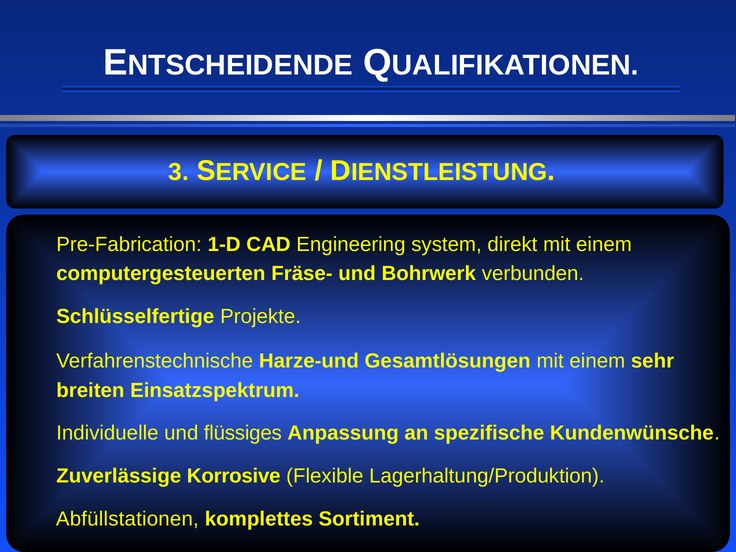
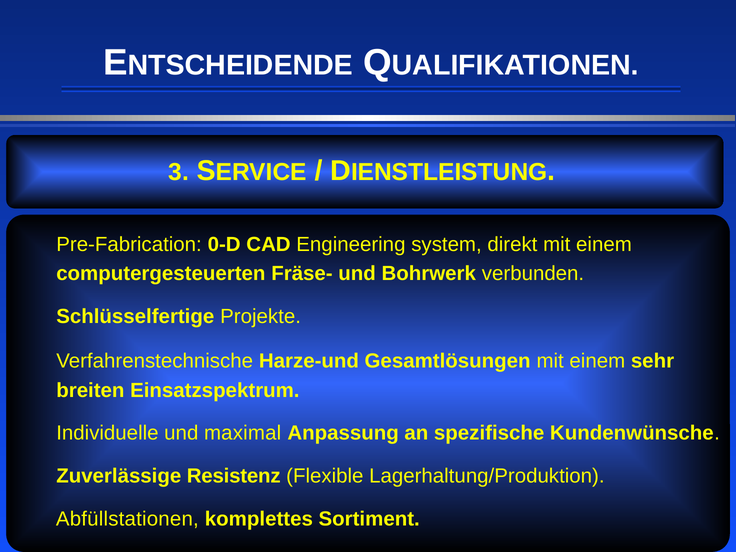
1-D: 1-D -> 0-D (224, 244)
flüssiges: flüssiges -> maximal (243, 433)
Korrosive: Korrosive -> Resistenz (234, 476)
